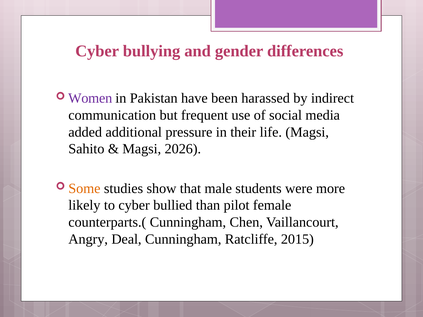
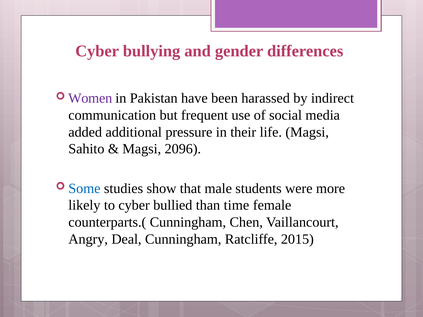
2026: 2026 -> 2096 (183, 149)
Some colour: orange -> blue (84, 189)
pilot: pilot -> time (236, 205)
